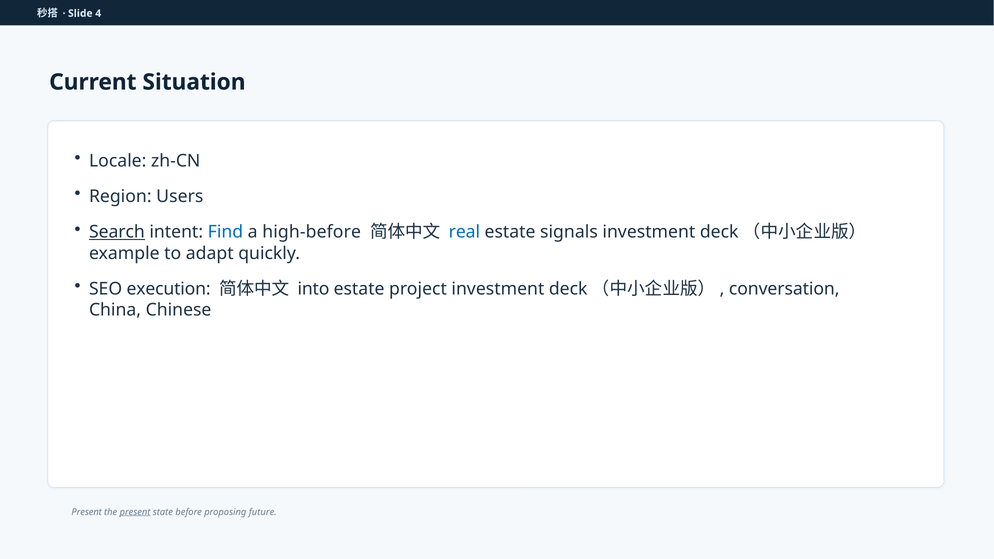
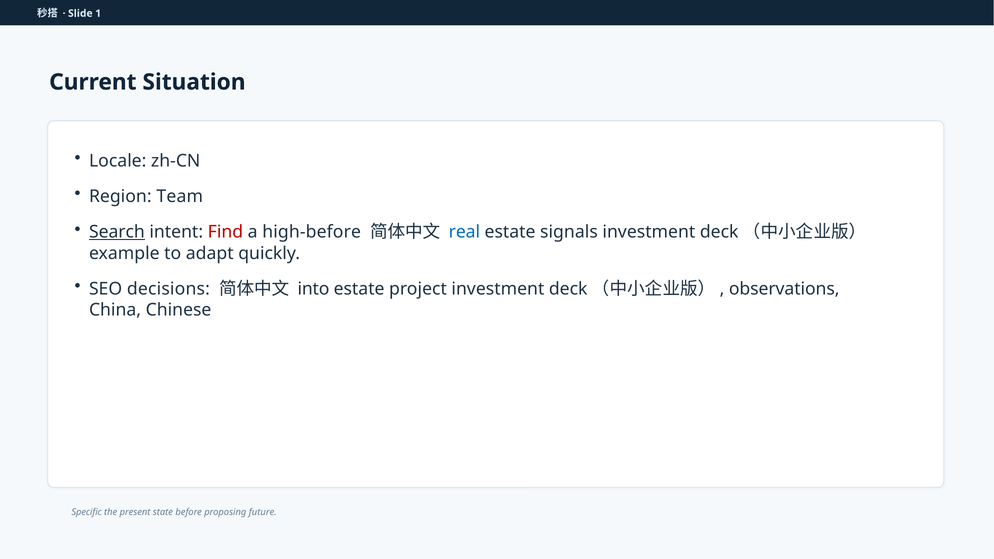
4: 4 -> 1 (98, 13)
Users: Users -> Team (180, 196)
Find colour: blue -> red (225, 232)
execution: execution -> decisions (168, 289)
conversation: conversation -> observations (784, 289)
Present: Present -> Specific (87, 512)
present underline: present -> none (135, 512)
